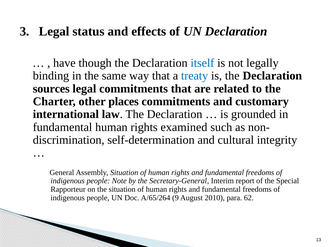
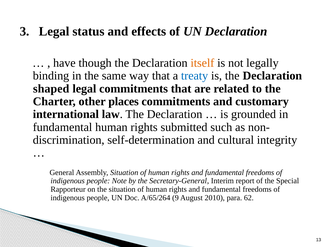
itself colour: blue -> orange (202, 63)
sources: sources -> shaped (51, 89)
examined: examined -> submitted (184, 127)
